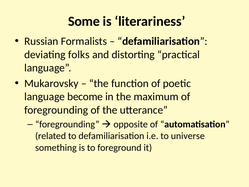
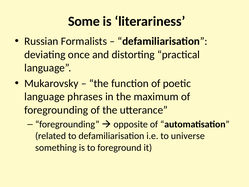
folks: folks -> once (79, 55)
become: become -> phrases (85, 97)
